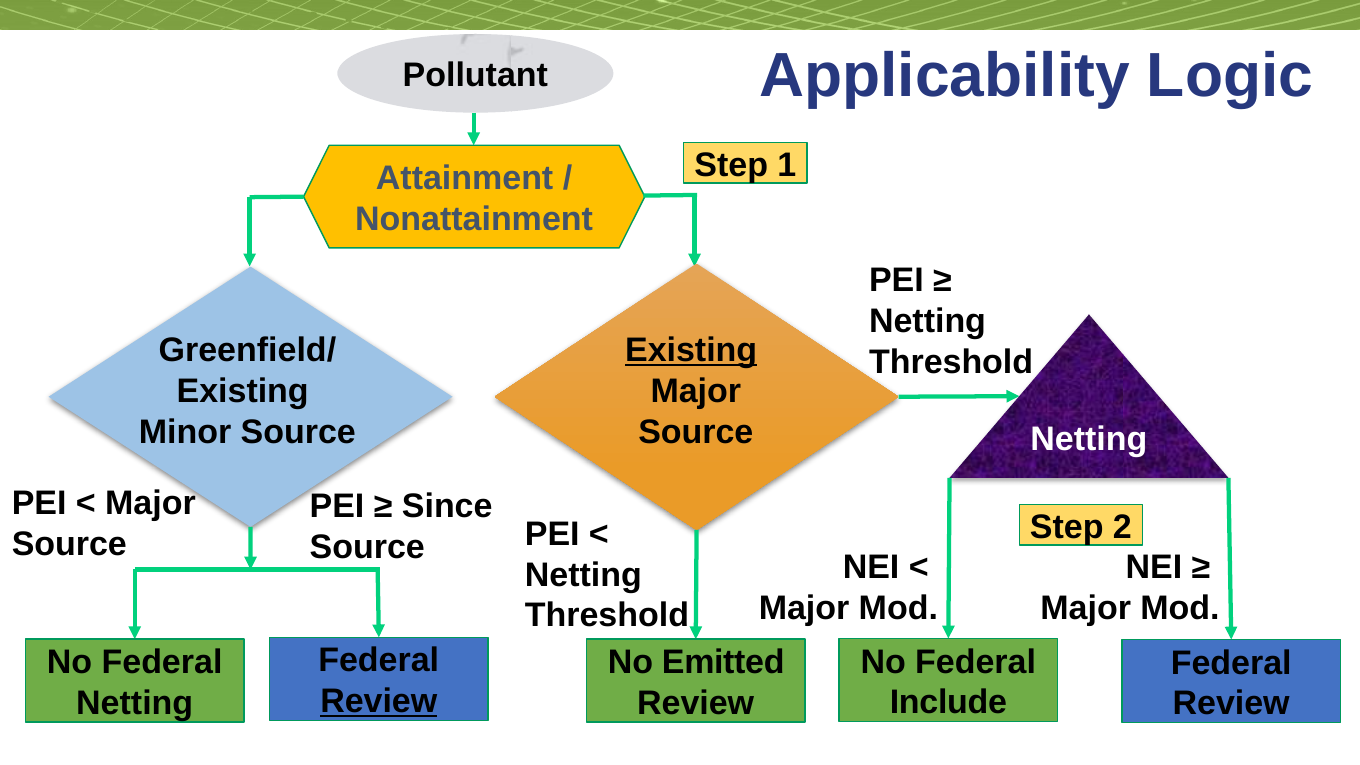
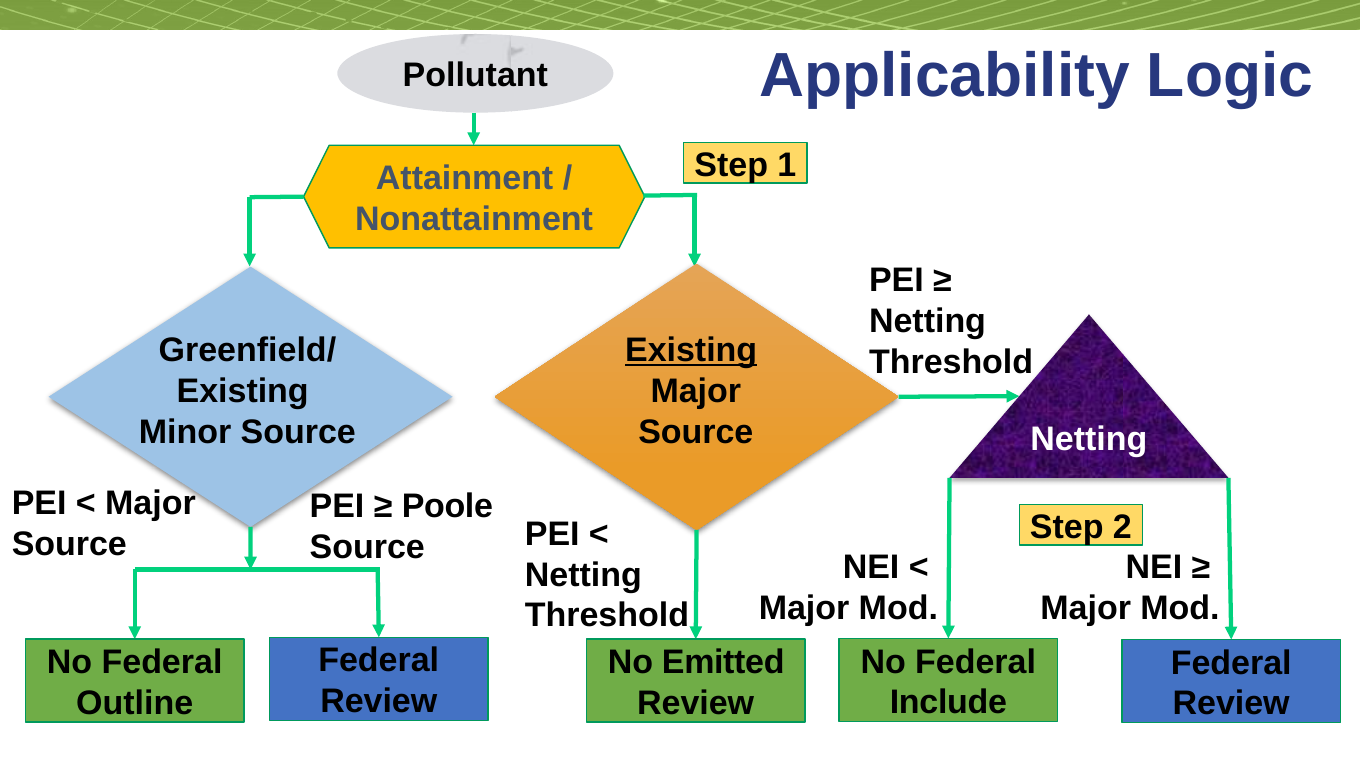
Since: Since -> Poole (447, 506)
Review underline: present -> none (379, 702)
Netting: Netting -> Outline (135, 703)
